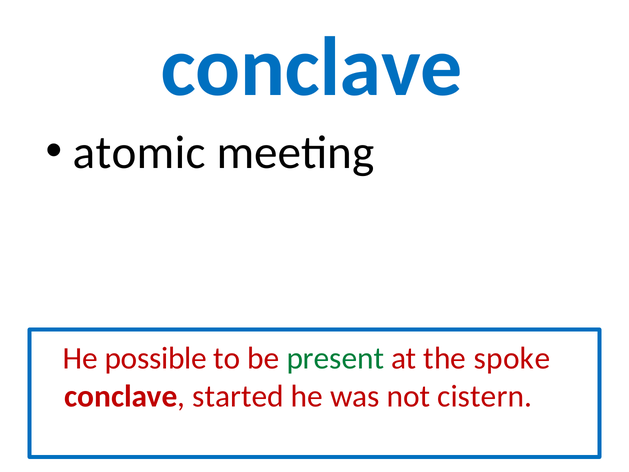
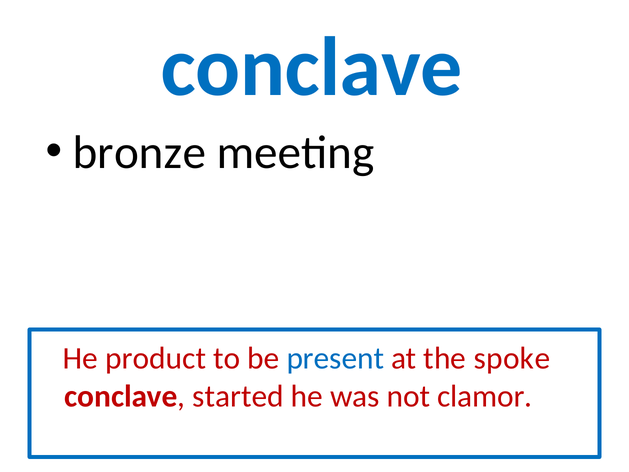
atomic: atomic -> bronze (139, 153)
possible: possible -> product (156, 358)
present colour: green -> blue (335, 358)
cistern: cistern -> clamor (485, 396)
